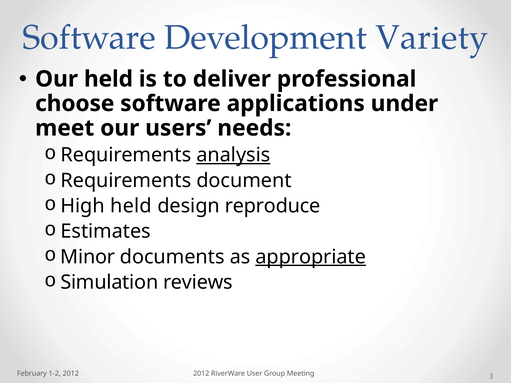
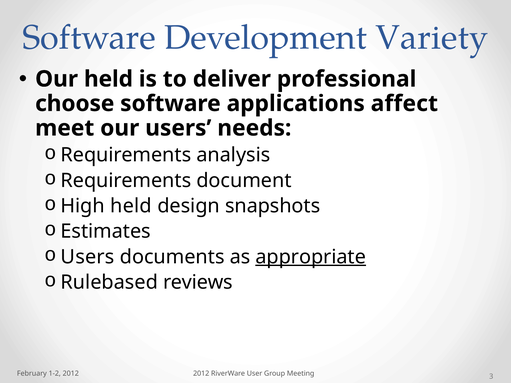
under: under -> affect (404, 104)
analysis underline: present -> none (233, 155)
reproduce: reproduce -> snapshots (273, 206)
Minor: Minor -> Users (88, 257)
Simulation: Simulation -> Rulebased (109, 282)
